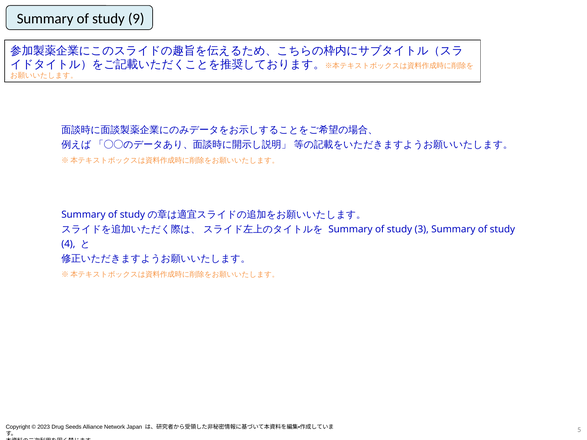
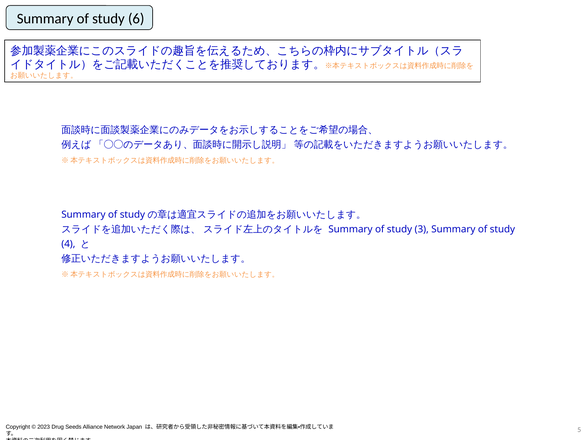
9: 9 -> 6 (136, 19)
